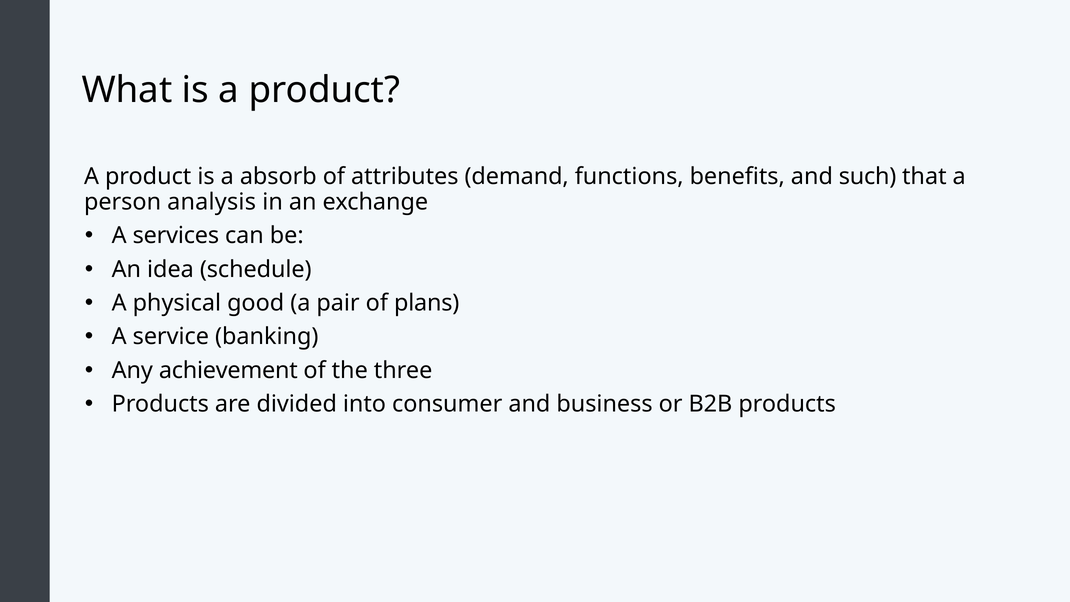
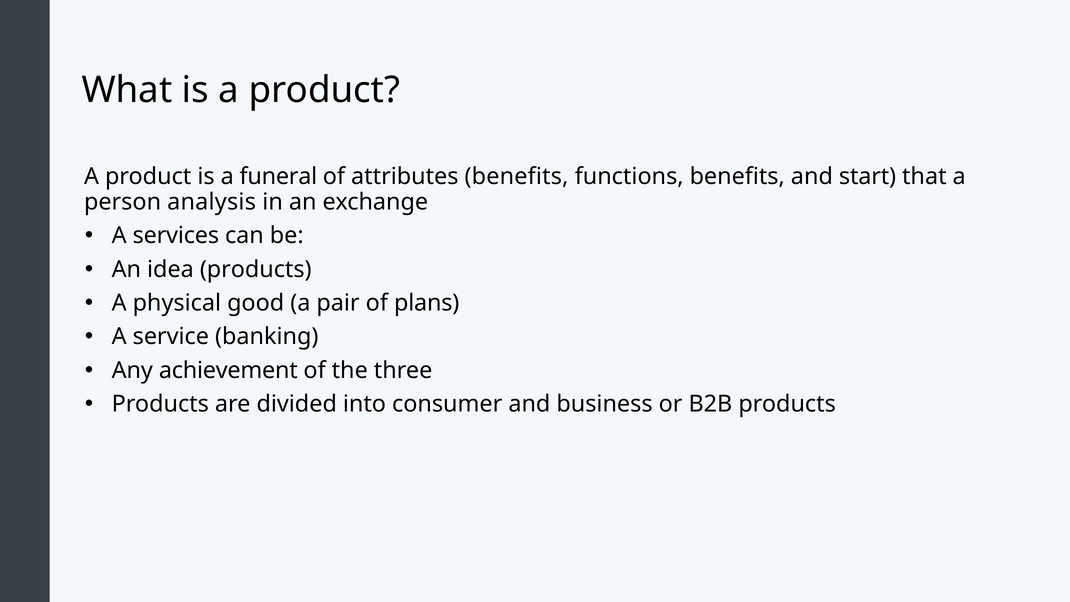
absorb: absorb -> funeral (278, 177)
attributes demand: demand -> benefits (517, 177)
such: such -> start (868, 177)
idea schedule: schedule -> products (256, 269)
